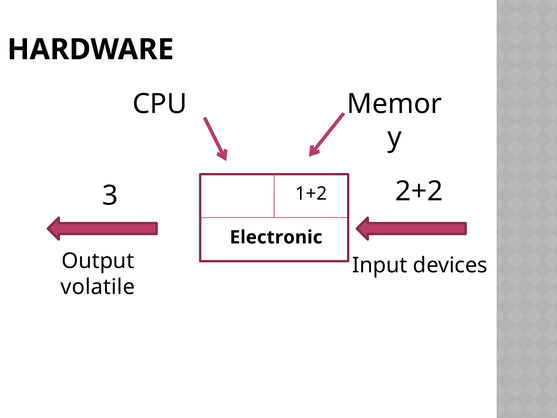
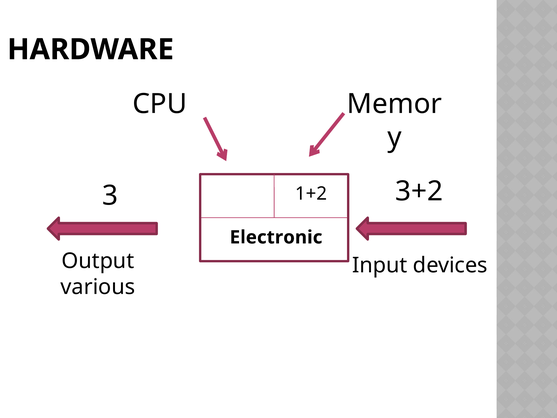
2+2: 2+2 -> 3+2 (419, 191)
volatile: volatile -> various (98, 287)
